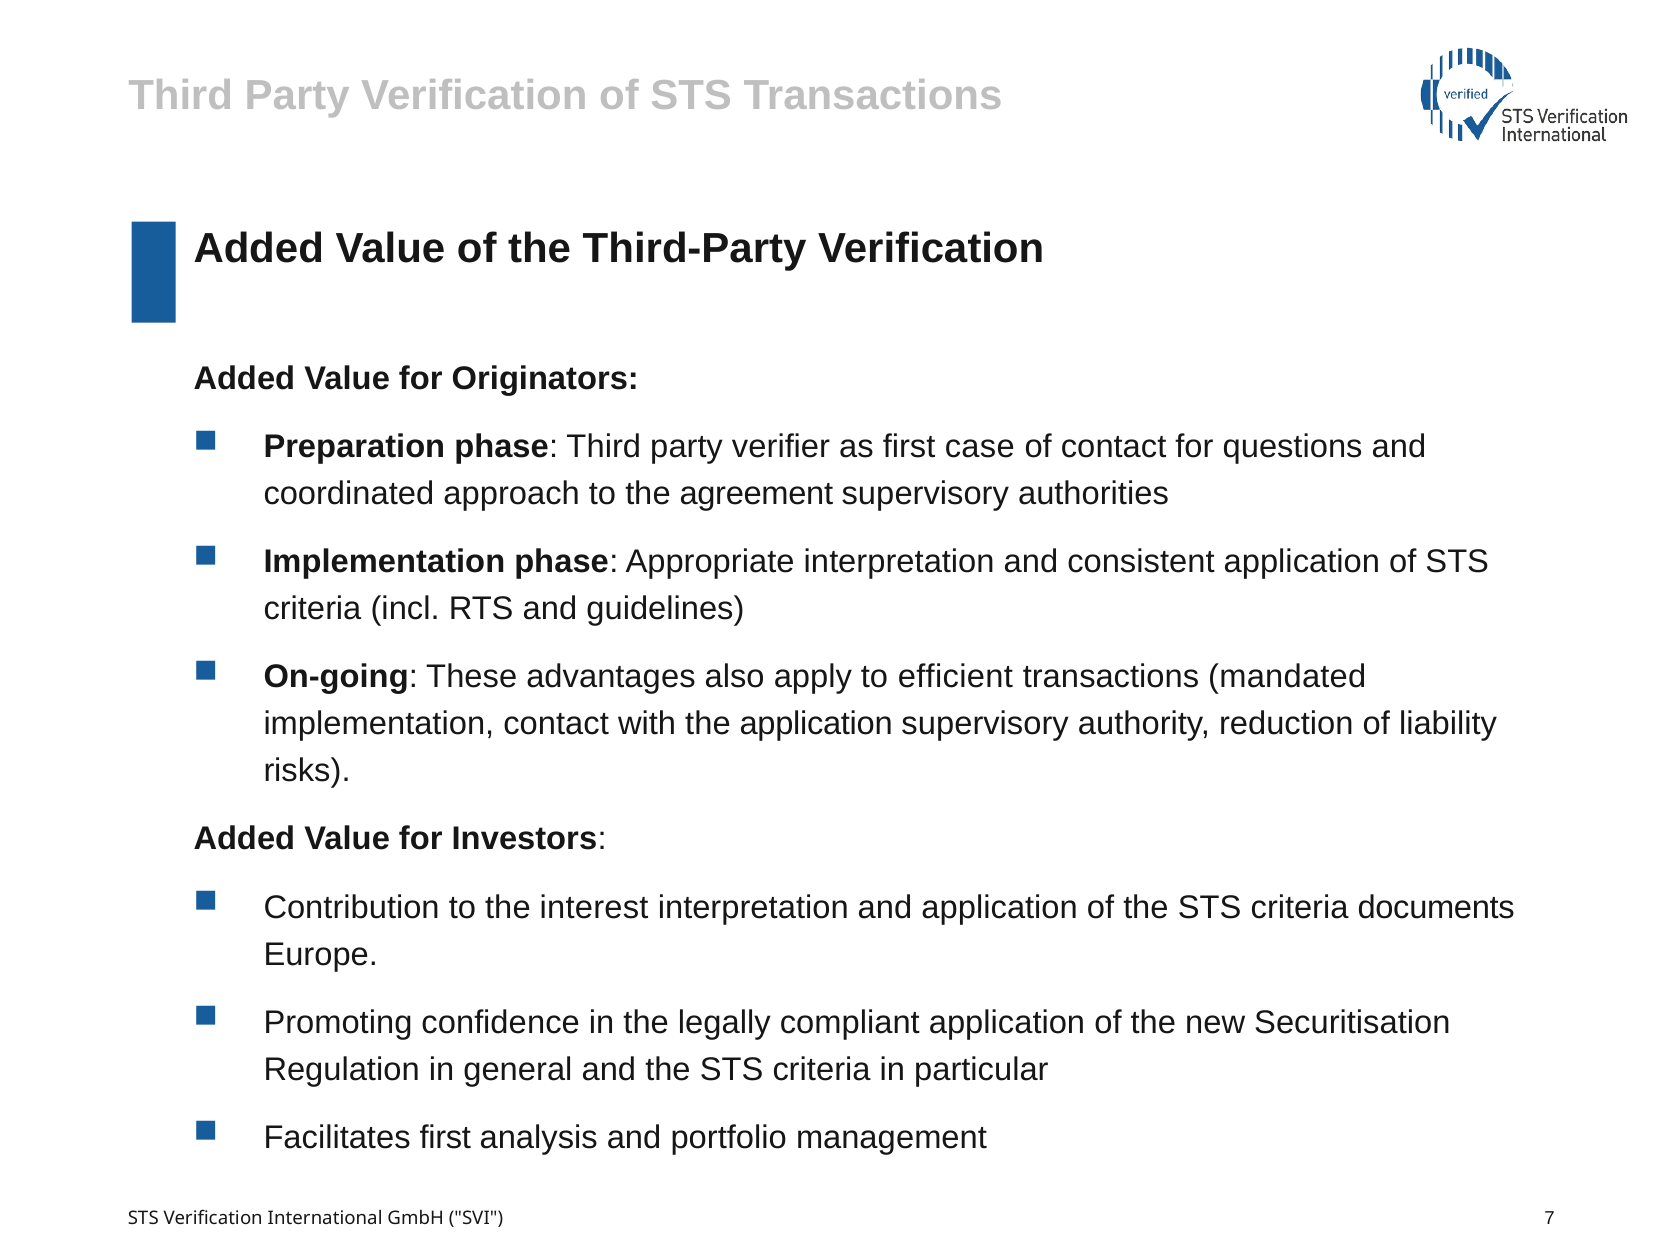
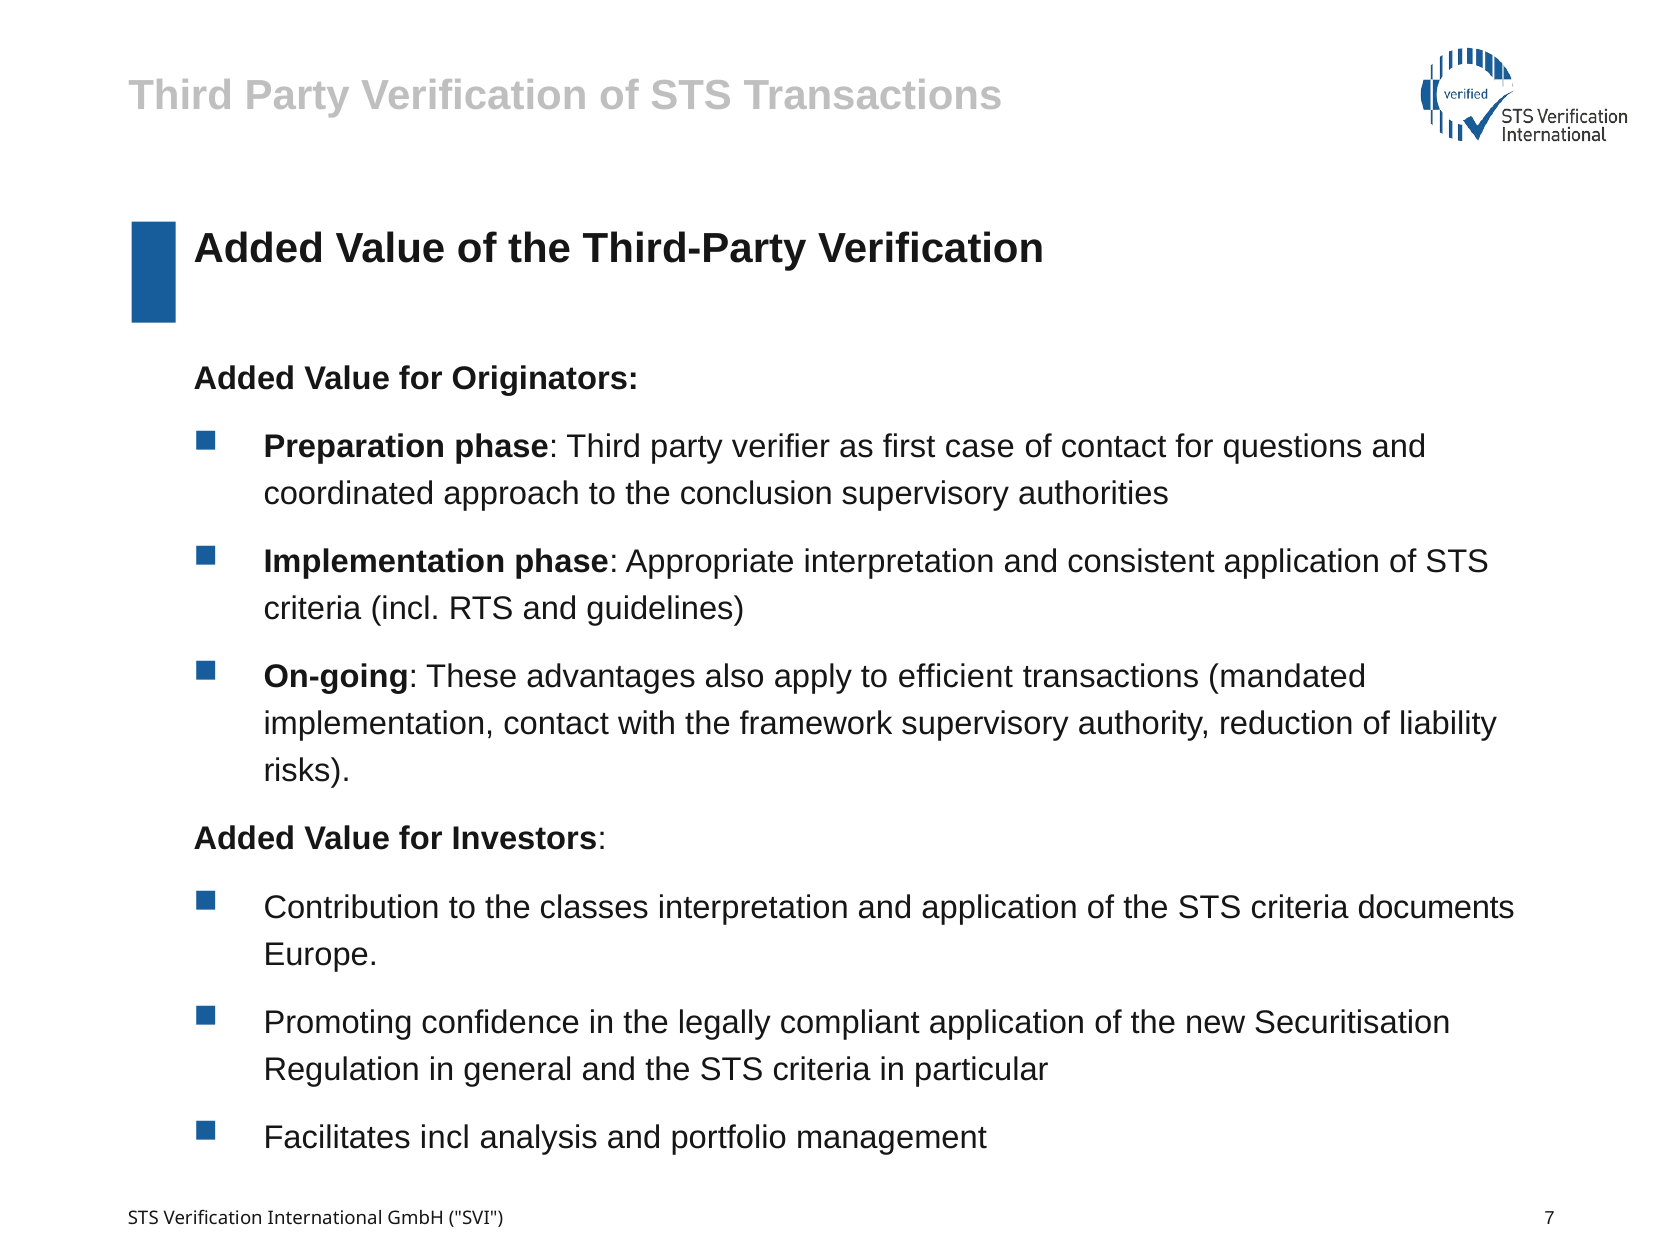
agreement: agreement -> conclusion (756, 494)
the application: application -> framework (816, 724)
interest: interest -> classes (594, 907)
Facilitates first: first -> incl (445, 1137)
